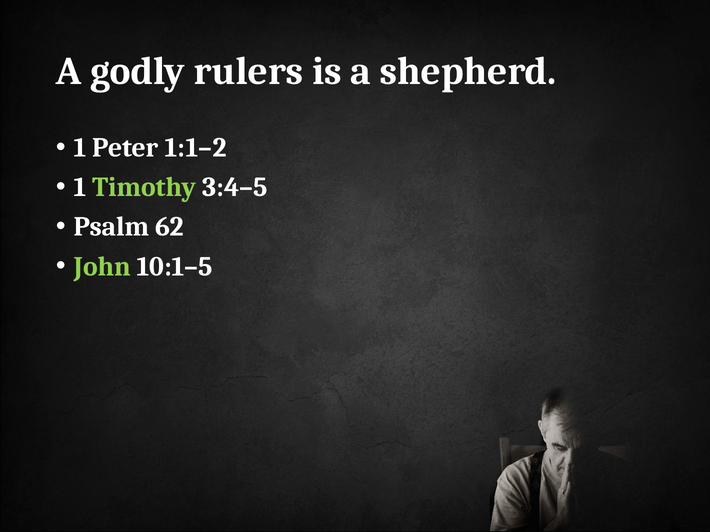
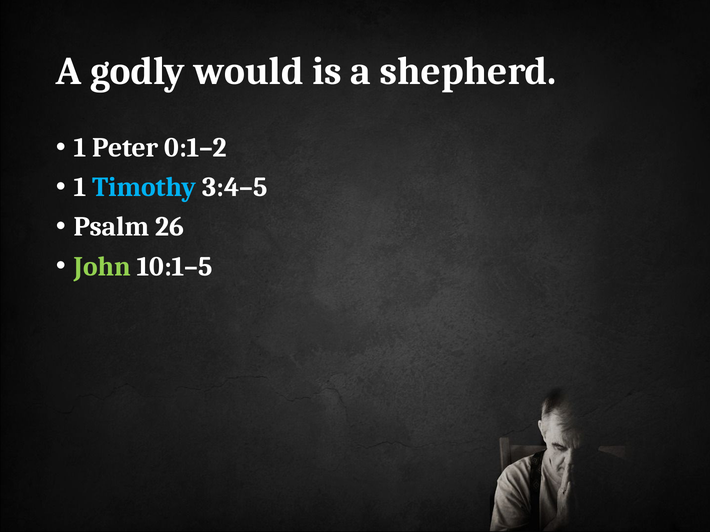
rulers: rulers -> would (249, 71)
1:1–2: 1:1–2 -> 0:1–2 (196, 148)
Timothy colour: light green -> light blue (144, 187)
62: 62 -> 26 (170, 227)
